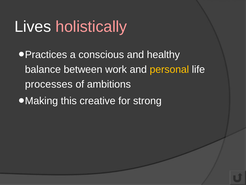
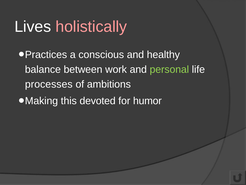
personal colour: yellow -> light green (169, 69)
creative: creative -> devoted (98, 101)
strong: strong -> humor (147, 101)
